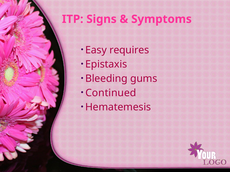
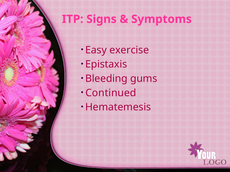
requires: requires -> exercise (129, 50)
